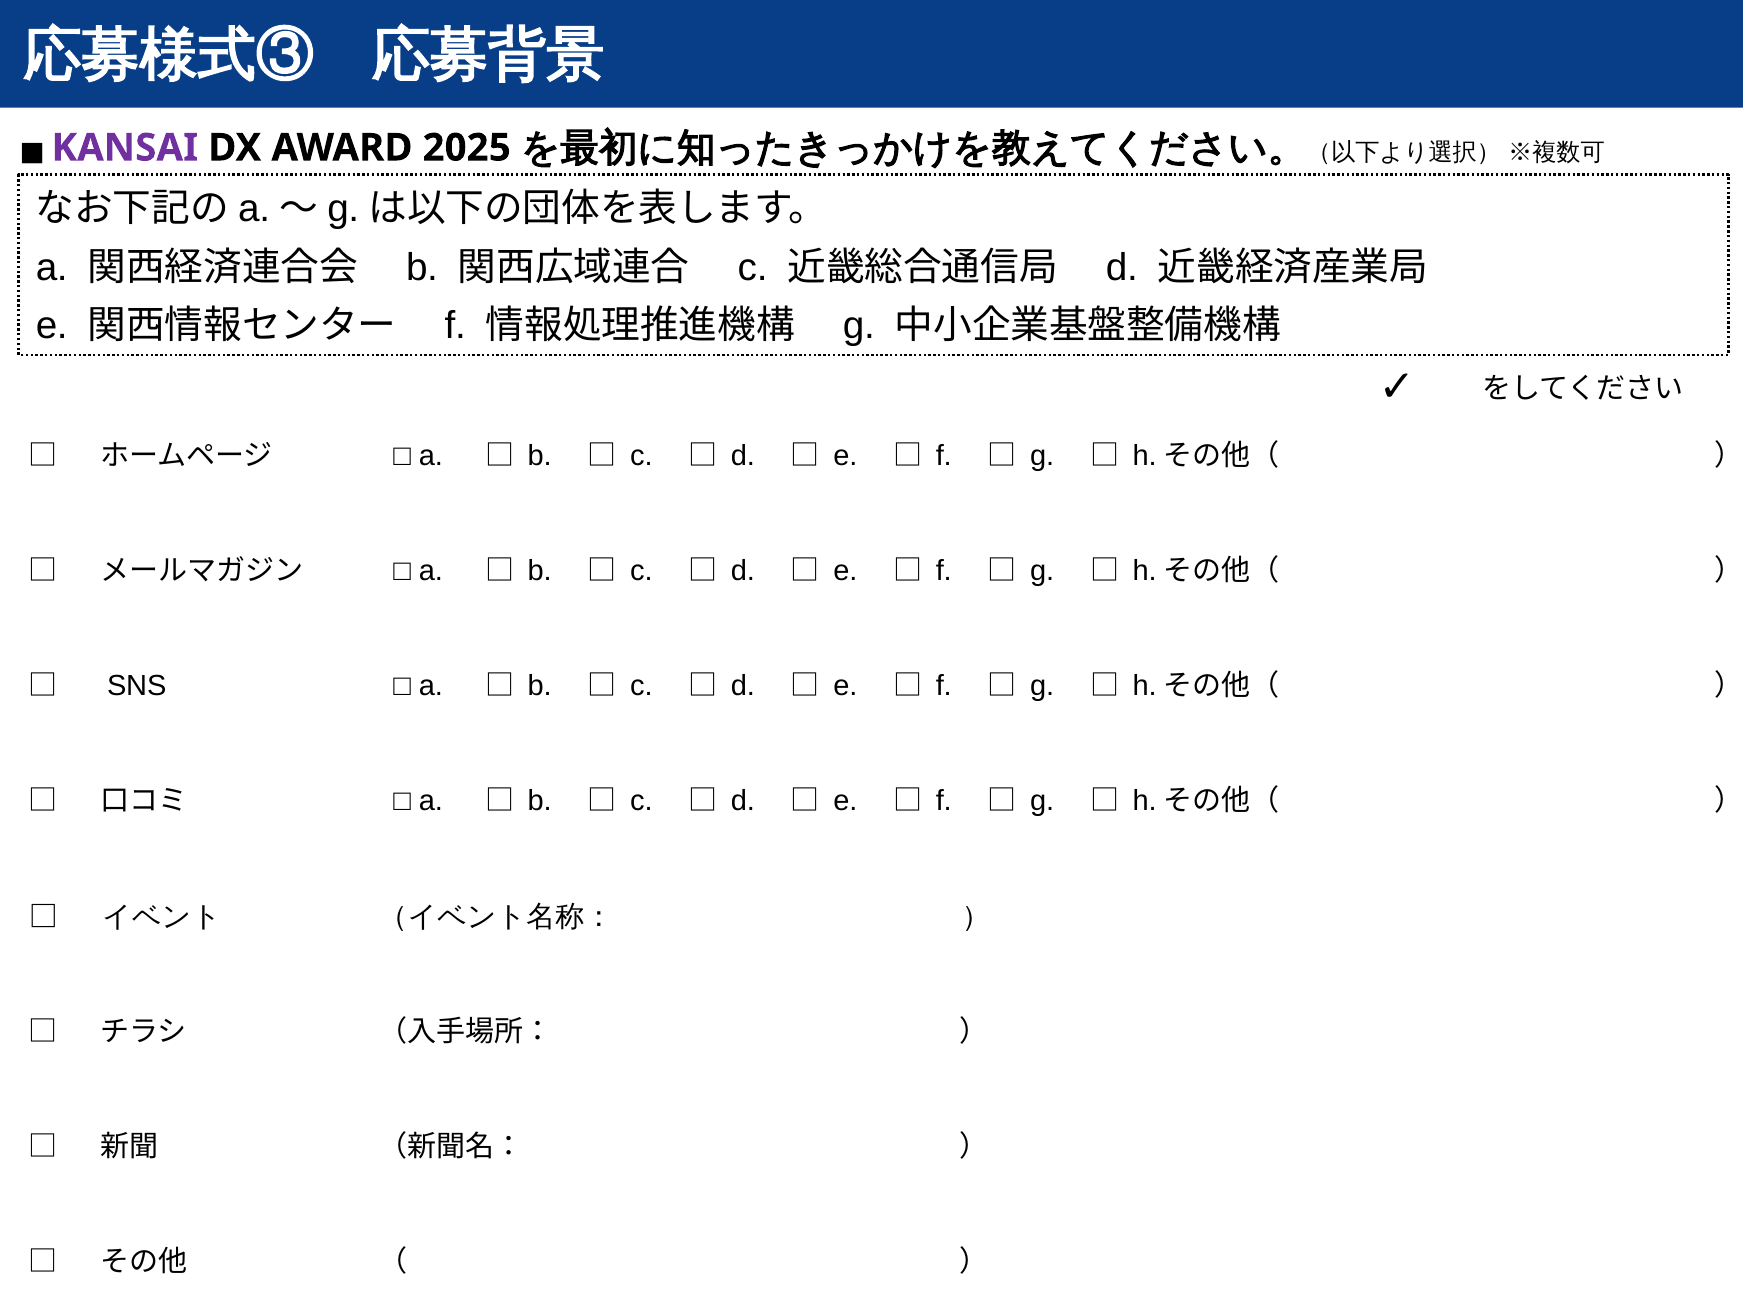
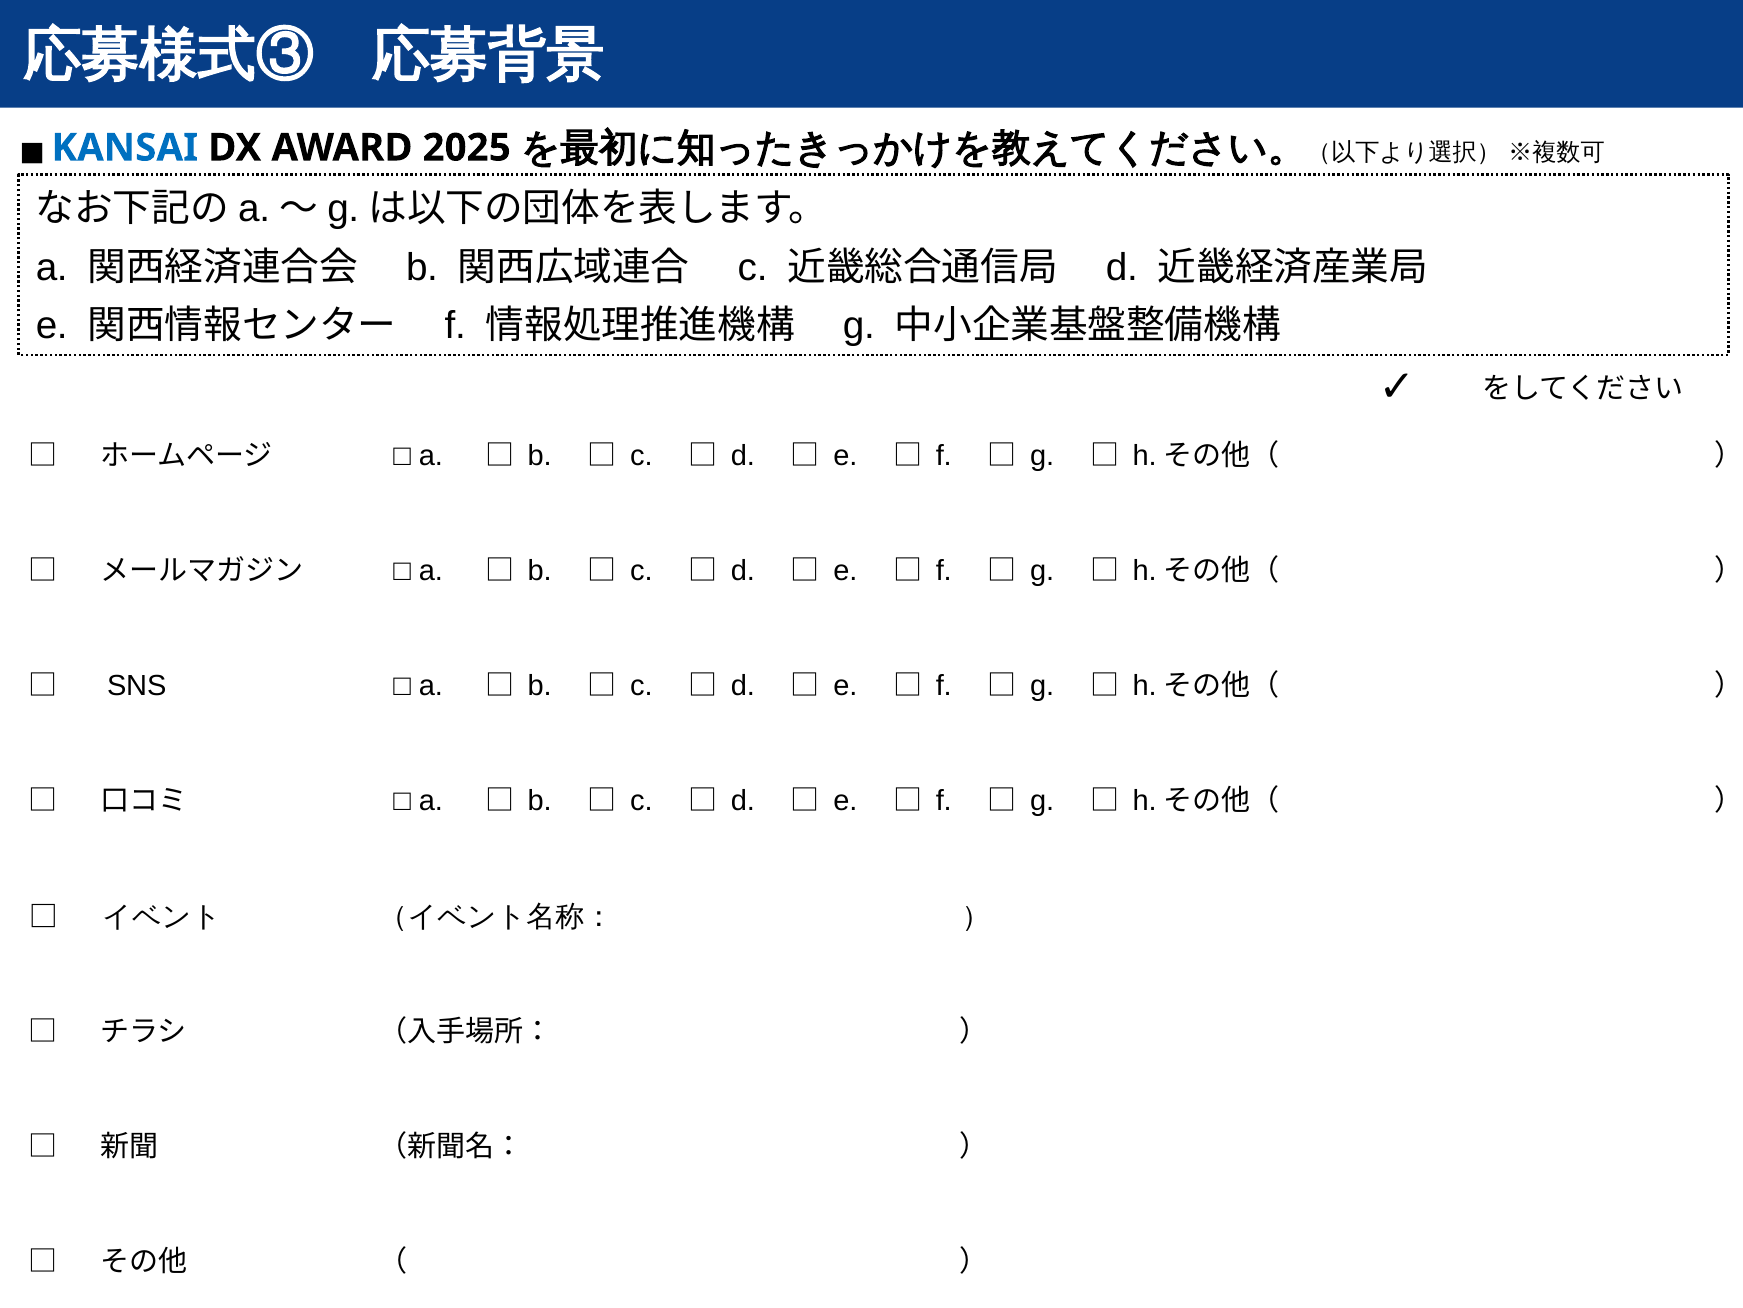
KANSAI colour: purple -> blue (125, 148)
